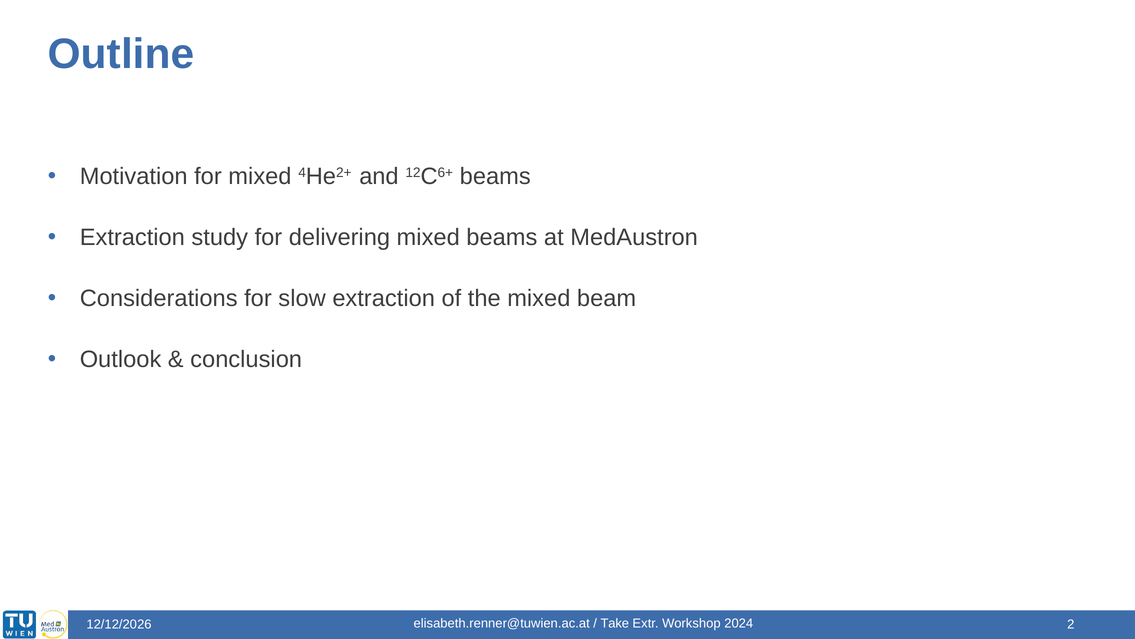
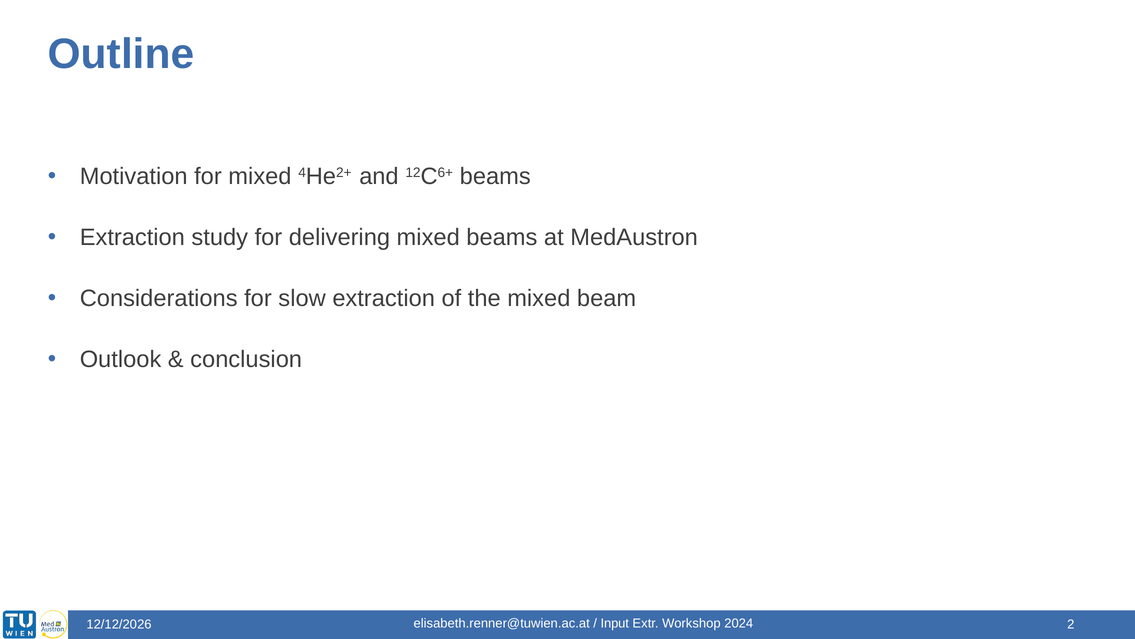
Take: Take -> Input (615, 623)
